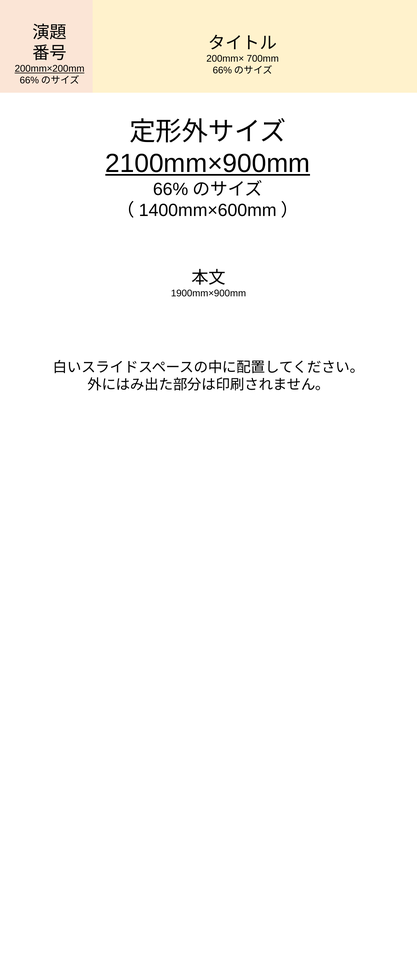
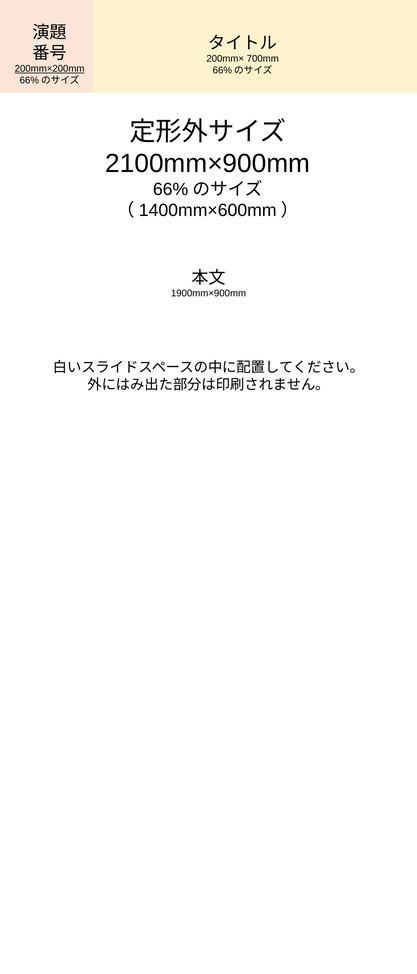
2100mm×900mm underline: present -> none (208, 163)
